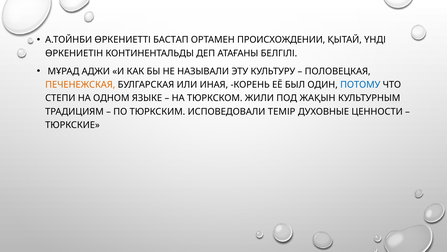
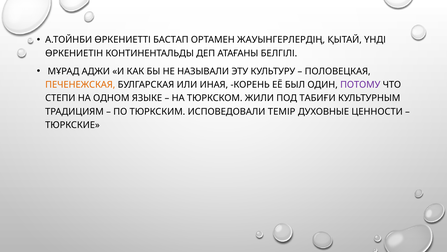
ПРОИСХОЖДЕНИИ: ПРОИСХОЖДЕНИИ -> ЖАУЫНГЕРЛЕРДІҢ (281, 40)
ПОТОМУ colour: blue -> purple (360, 85)
ЖАҚЫН: ЖАҚЫН -> ТАБИҒИ (318, 98)
